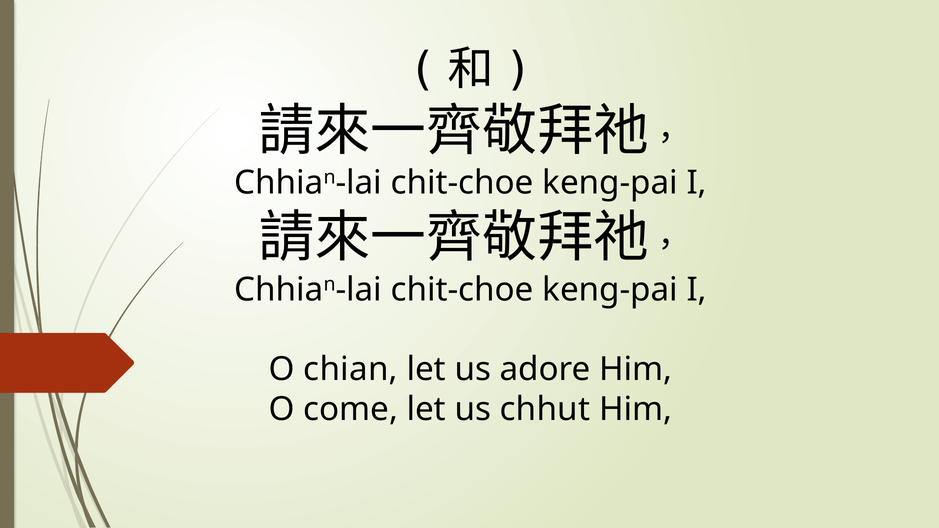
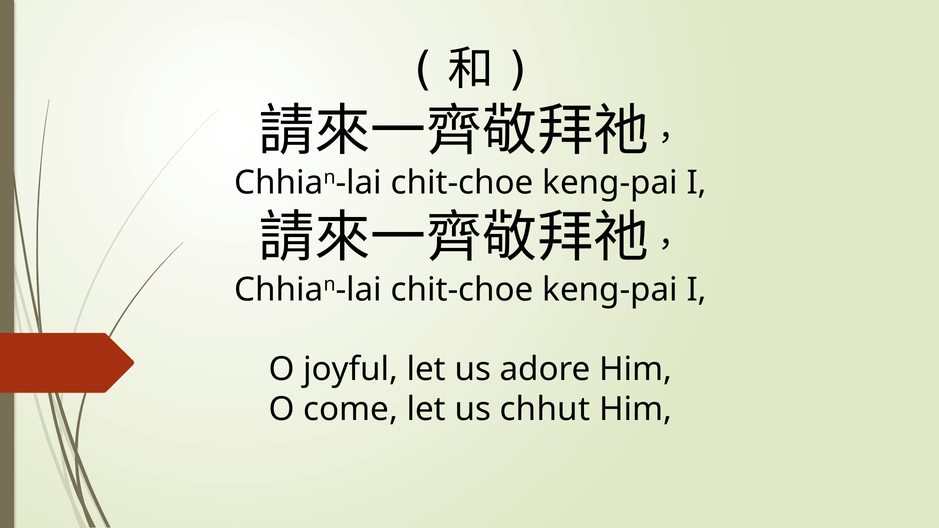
chian: chian -> joyful (351, 370)
